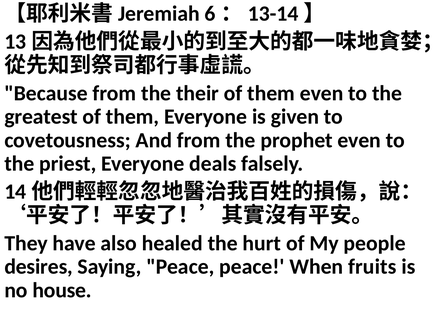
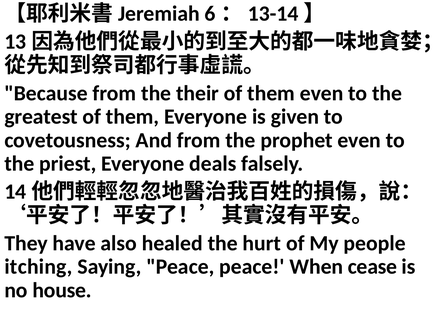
desires: desires -> itching (38, 266)
fruits: fruits -> cease (372, 266)
